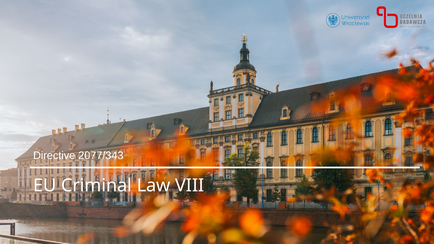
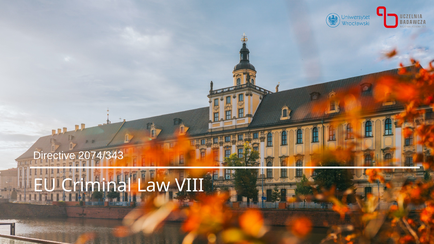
2077/343: 2077/343 -> 2074/343 (101, 156)
